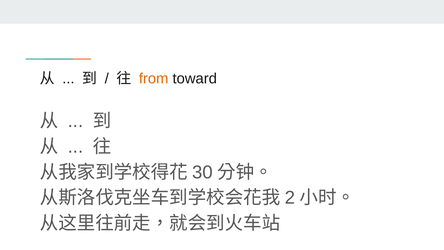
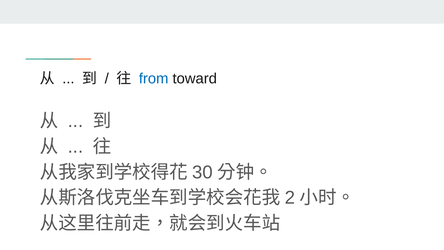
from colour: orange -> blue (154, 78)
